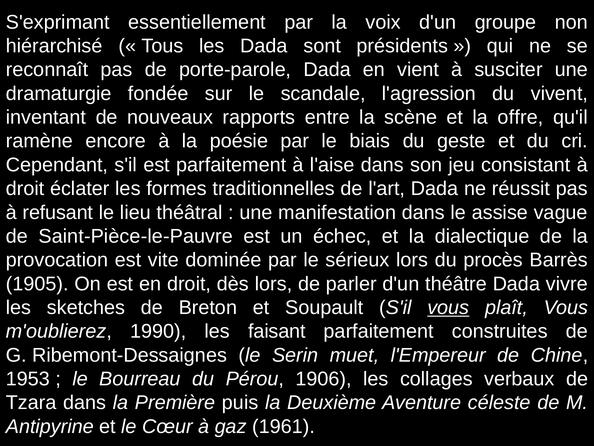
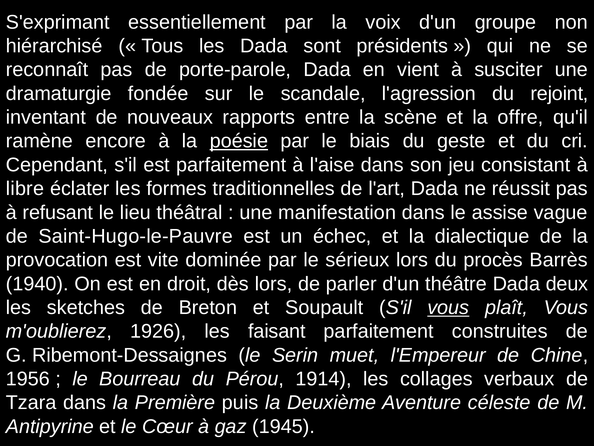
vivent: vivent -> rejoint (559, 93)
poésie underline: none -> present (239, 141)
droit: droit -> libre (25, 188)
Saint-Pièce-le-Pauvre: Saint-Pièce-le-Pauvre -> Saint-Hugo-le-Pauvre (136, 236)
1905: 1905 -> 1940 (37, 284)
vivre: vivre -> deux (567, 284)
1990: 1990 -> 1926 (158, 331)
1953: 1953 -> 1956 (28, 379)
1906: 1906 -> 1914 (324, 379)
1961: 1961 -> 1945 (284, 426)
